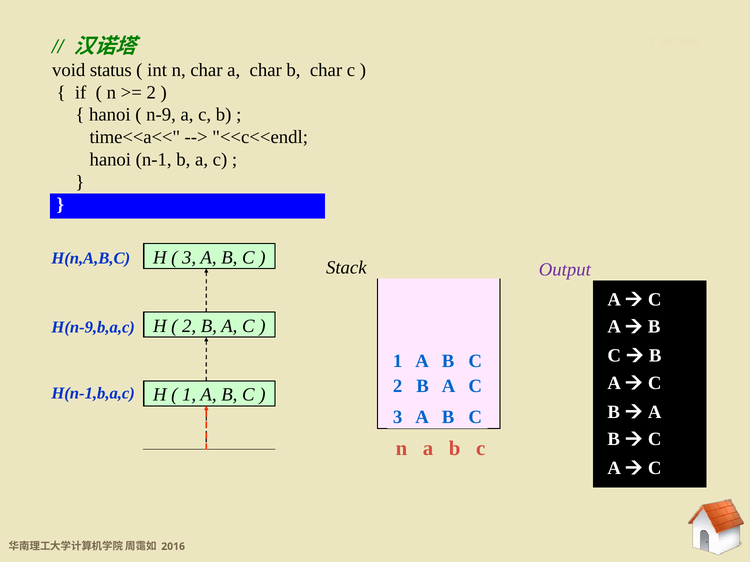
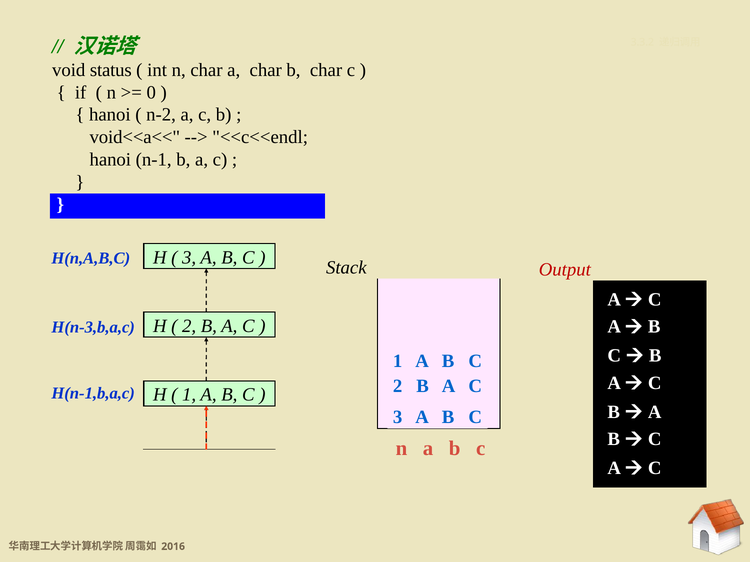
2: 2 -> 0 (151, 92)
n-9: n-9 -> n-2 (161, 115)
time<<a<<: time<<a<< -> void<<a<< (135, 137)
Output colour: purple -> red (565, 270)
H(n-9,b,a,c: H(n-9,b,a,c -> H(n-3,b,a,c (93, 327)
